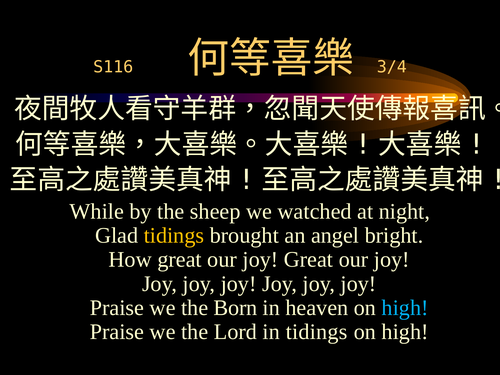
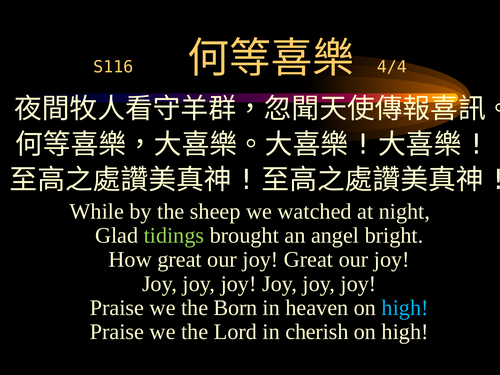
3/4: 3/4 -> 4/4 (392, 67)
tidings colour: yellow -> light green (174, 236)
in tidings: tidings -> cherish (317, 332)
